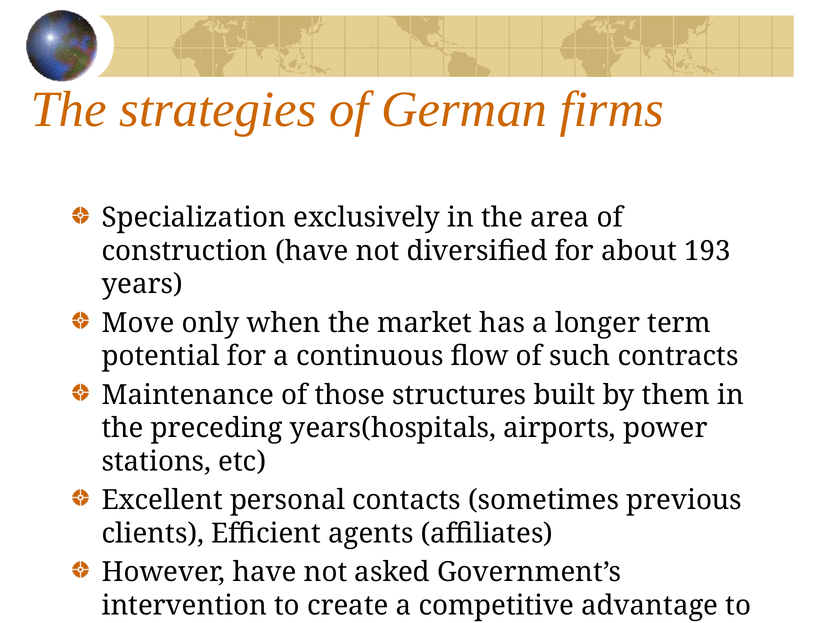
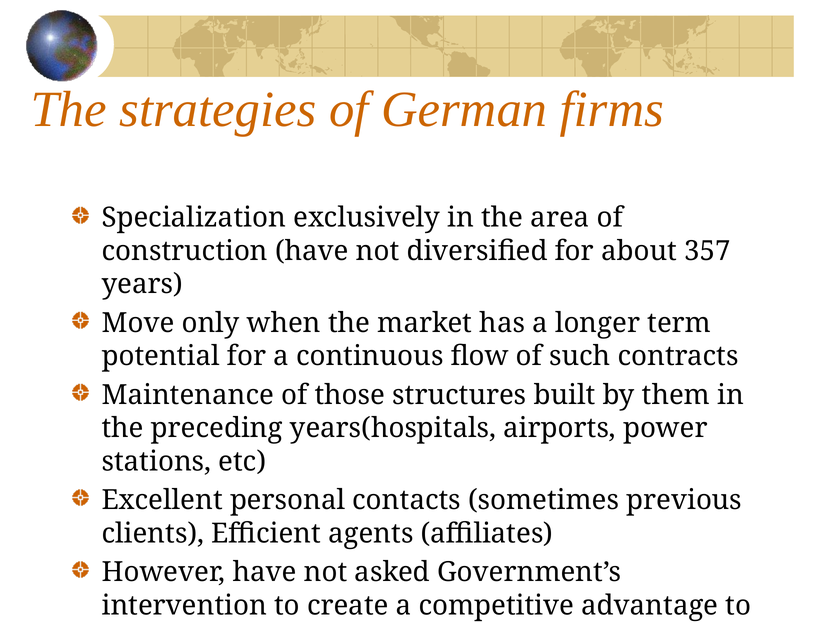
193: 193 -> 357 (707, 251)
